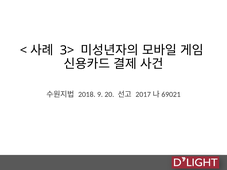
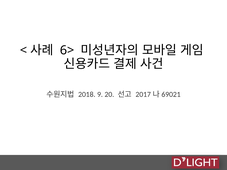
3>: 3> -> 6> (67, 50)
